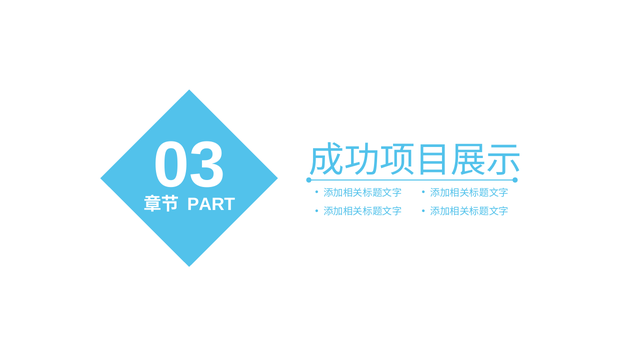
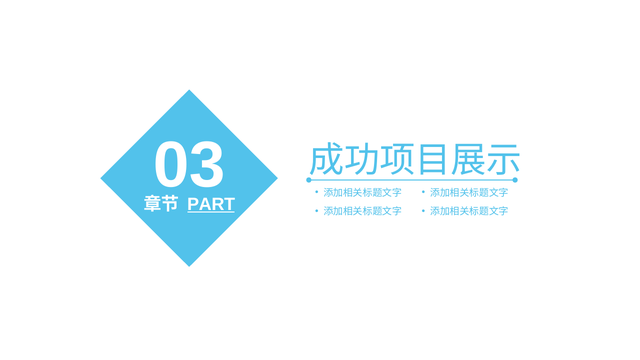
PART underline: none -> present (211, 205)
